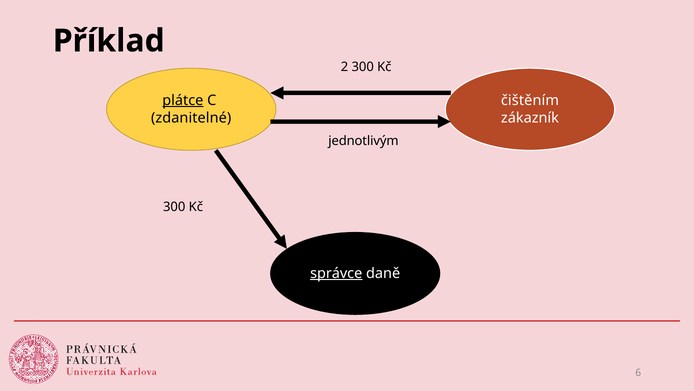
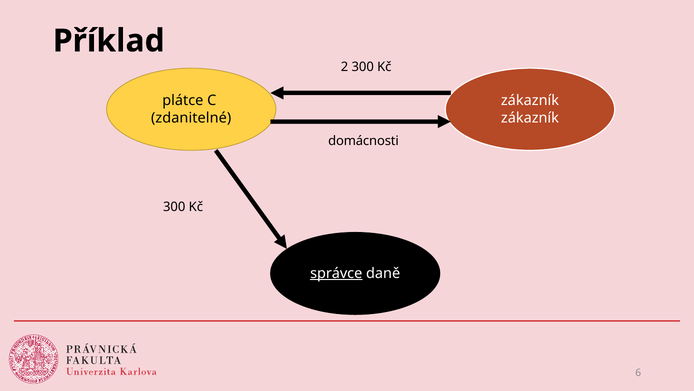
plátce underline: present -> none (183, 100)
čištěním: čištěním -> zákazník (530, 100)
jednotlivým: jednotlivým -> domácnosti (363, 141)
